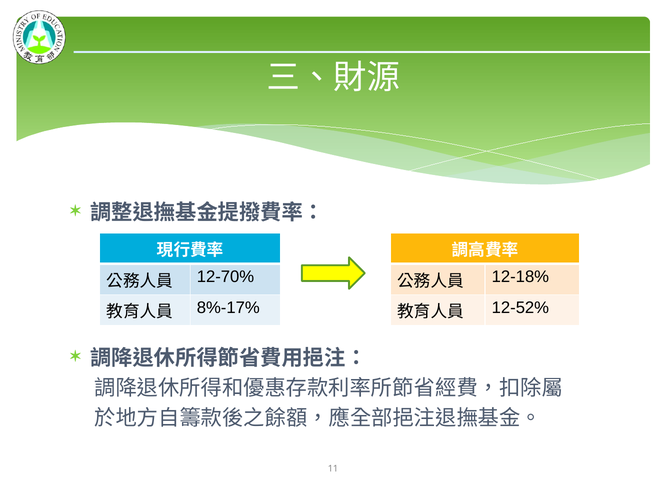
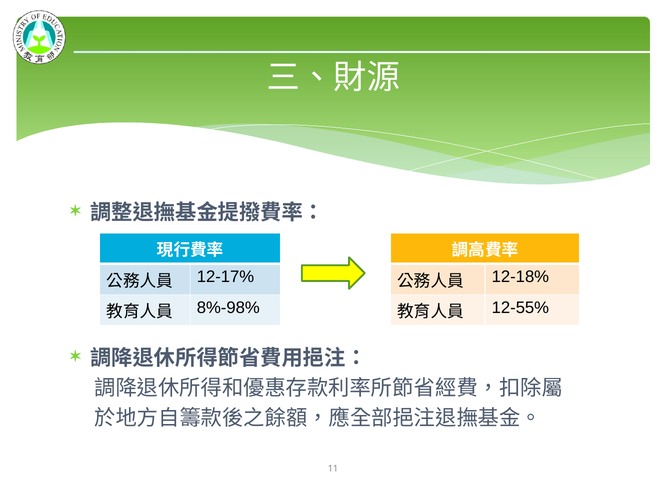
12-70%: 12-70% -> 12-17% (225, 277)
8%-17%: 8%-17% -> 8%-98% (228, 307)
12-52%: 12-52% -> 12-55% (520, 307)
